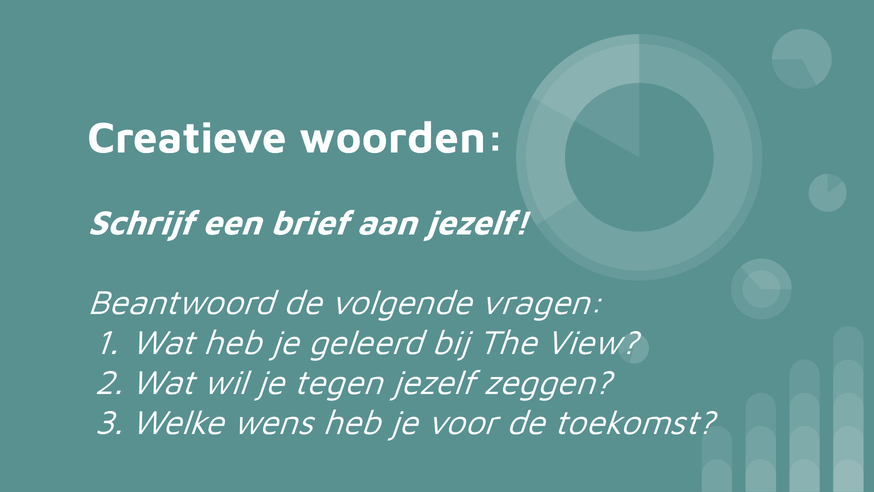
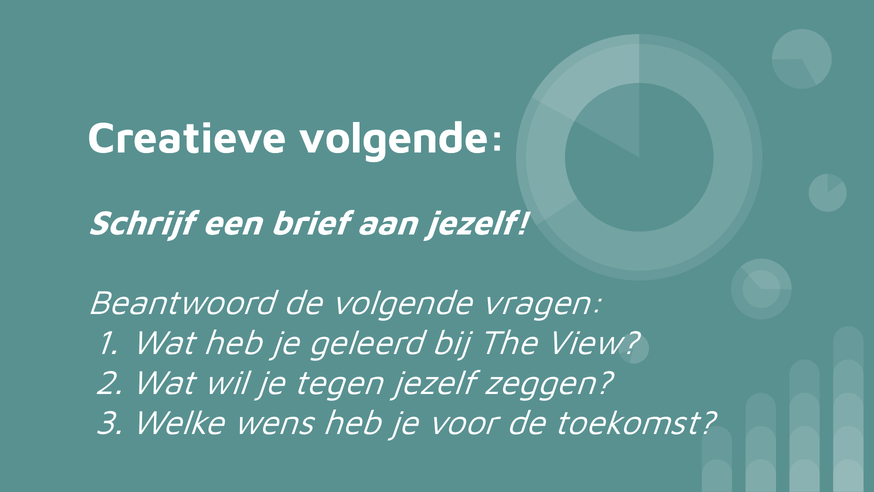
Creatieve woorden: woorden -> volgende (402, 138)
